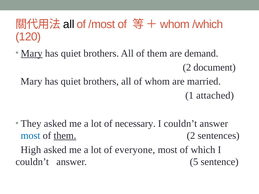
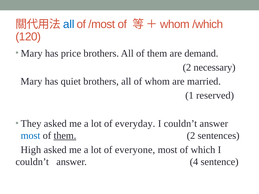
all colour: black -> blue (69, 24)
Mary underline: present -> none (32, 53)
quiet: quiet -> price (71, 53)
document: document -> necessary (215, 67)
attached: attached -> reserved (215, 96)
necessary: necessary -> everyday (135, 124)
5: 5 -> 4 (194, 162)
